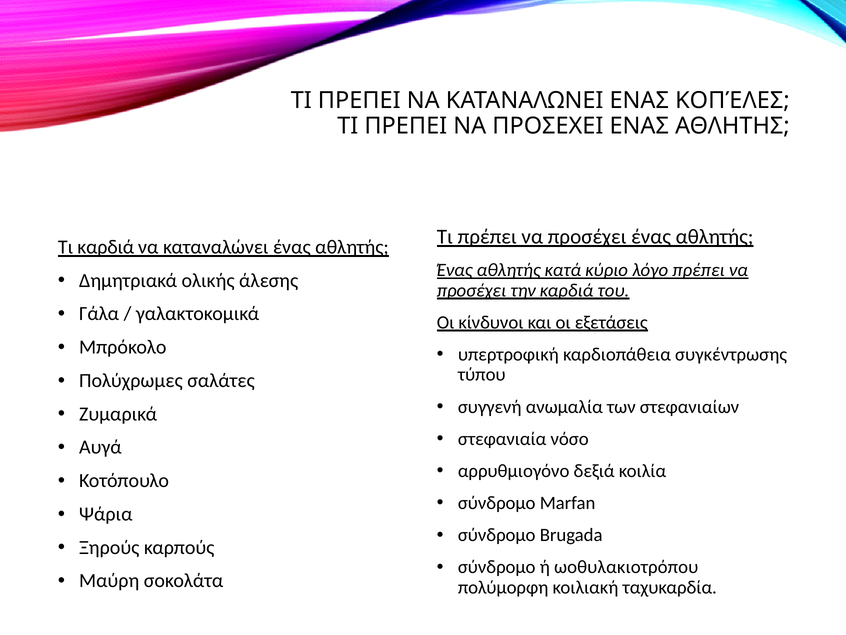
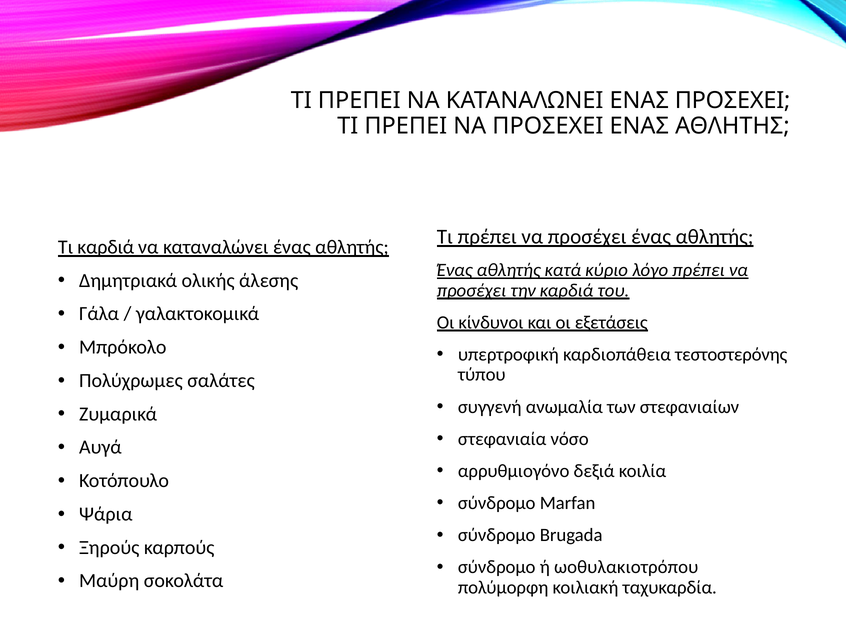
ΕΝΑΣ ΚΟΠΈΛΕΣ: ΚΟΠΈΛΕΣ -> ΠΡΟΣΕΧΕΙ (733, 101)
συγκέντρωσης: συγκέντρωσης -> τεστοστερόνης (731, 354)
